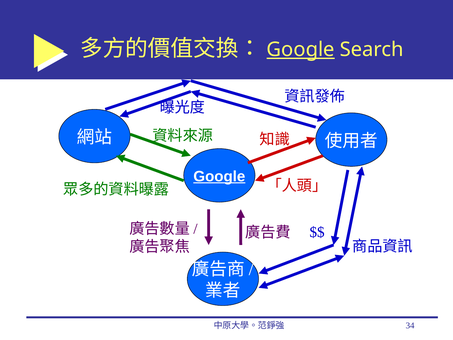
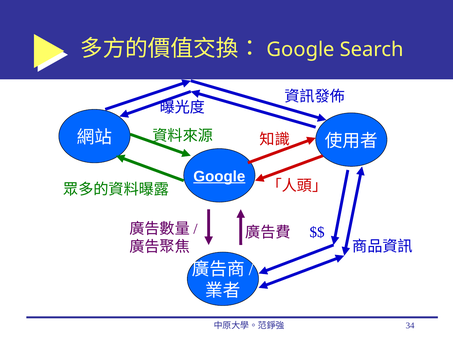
Google underline: present -> none (301, 50)
